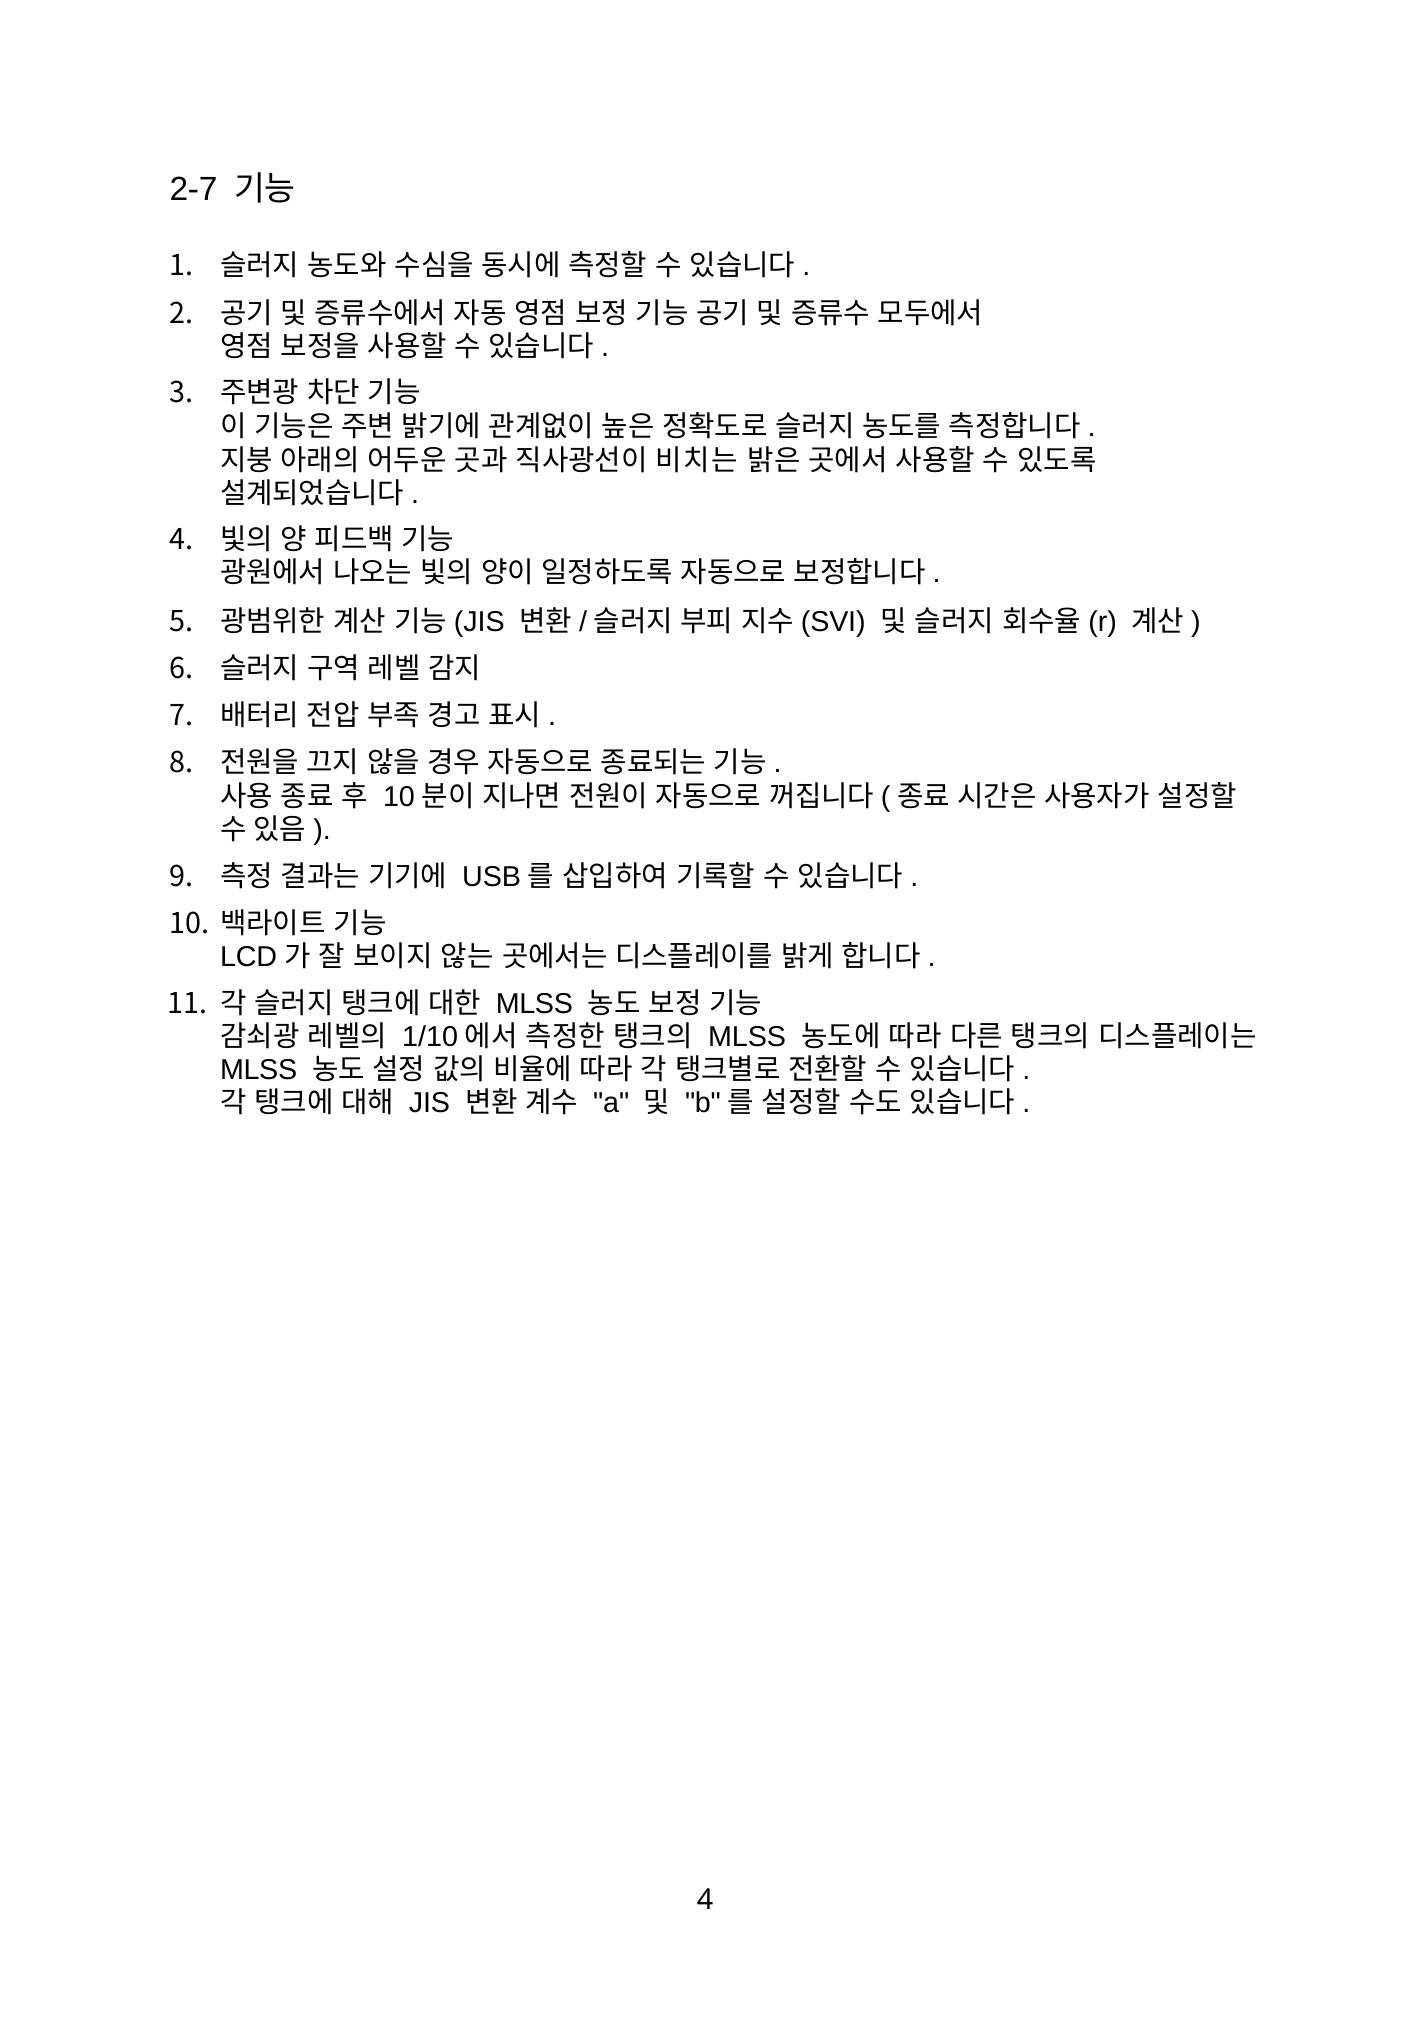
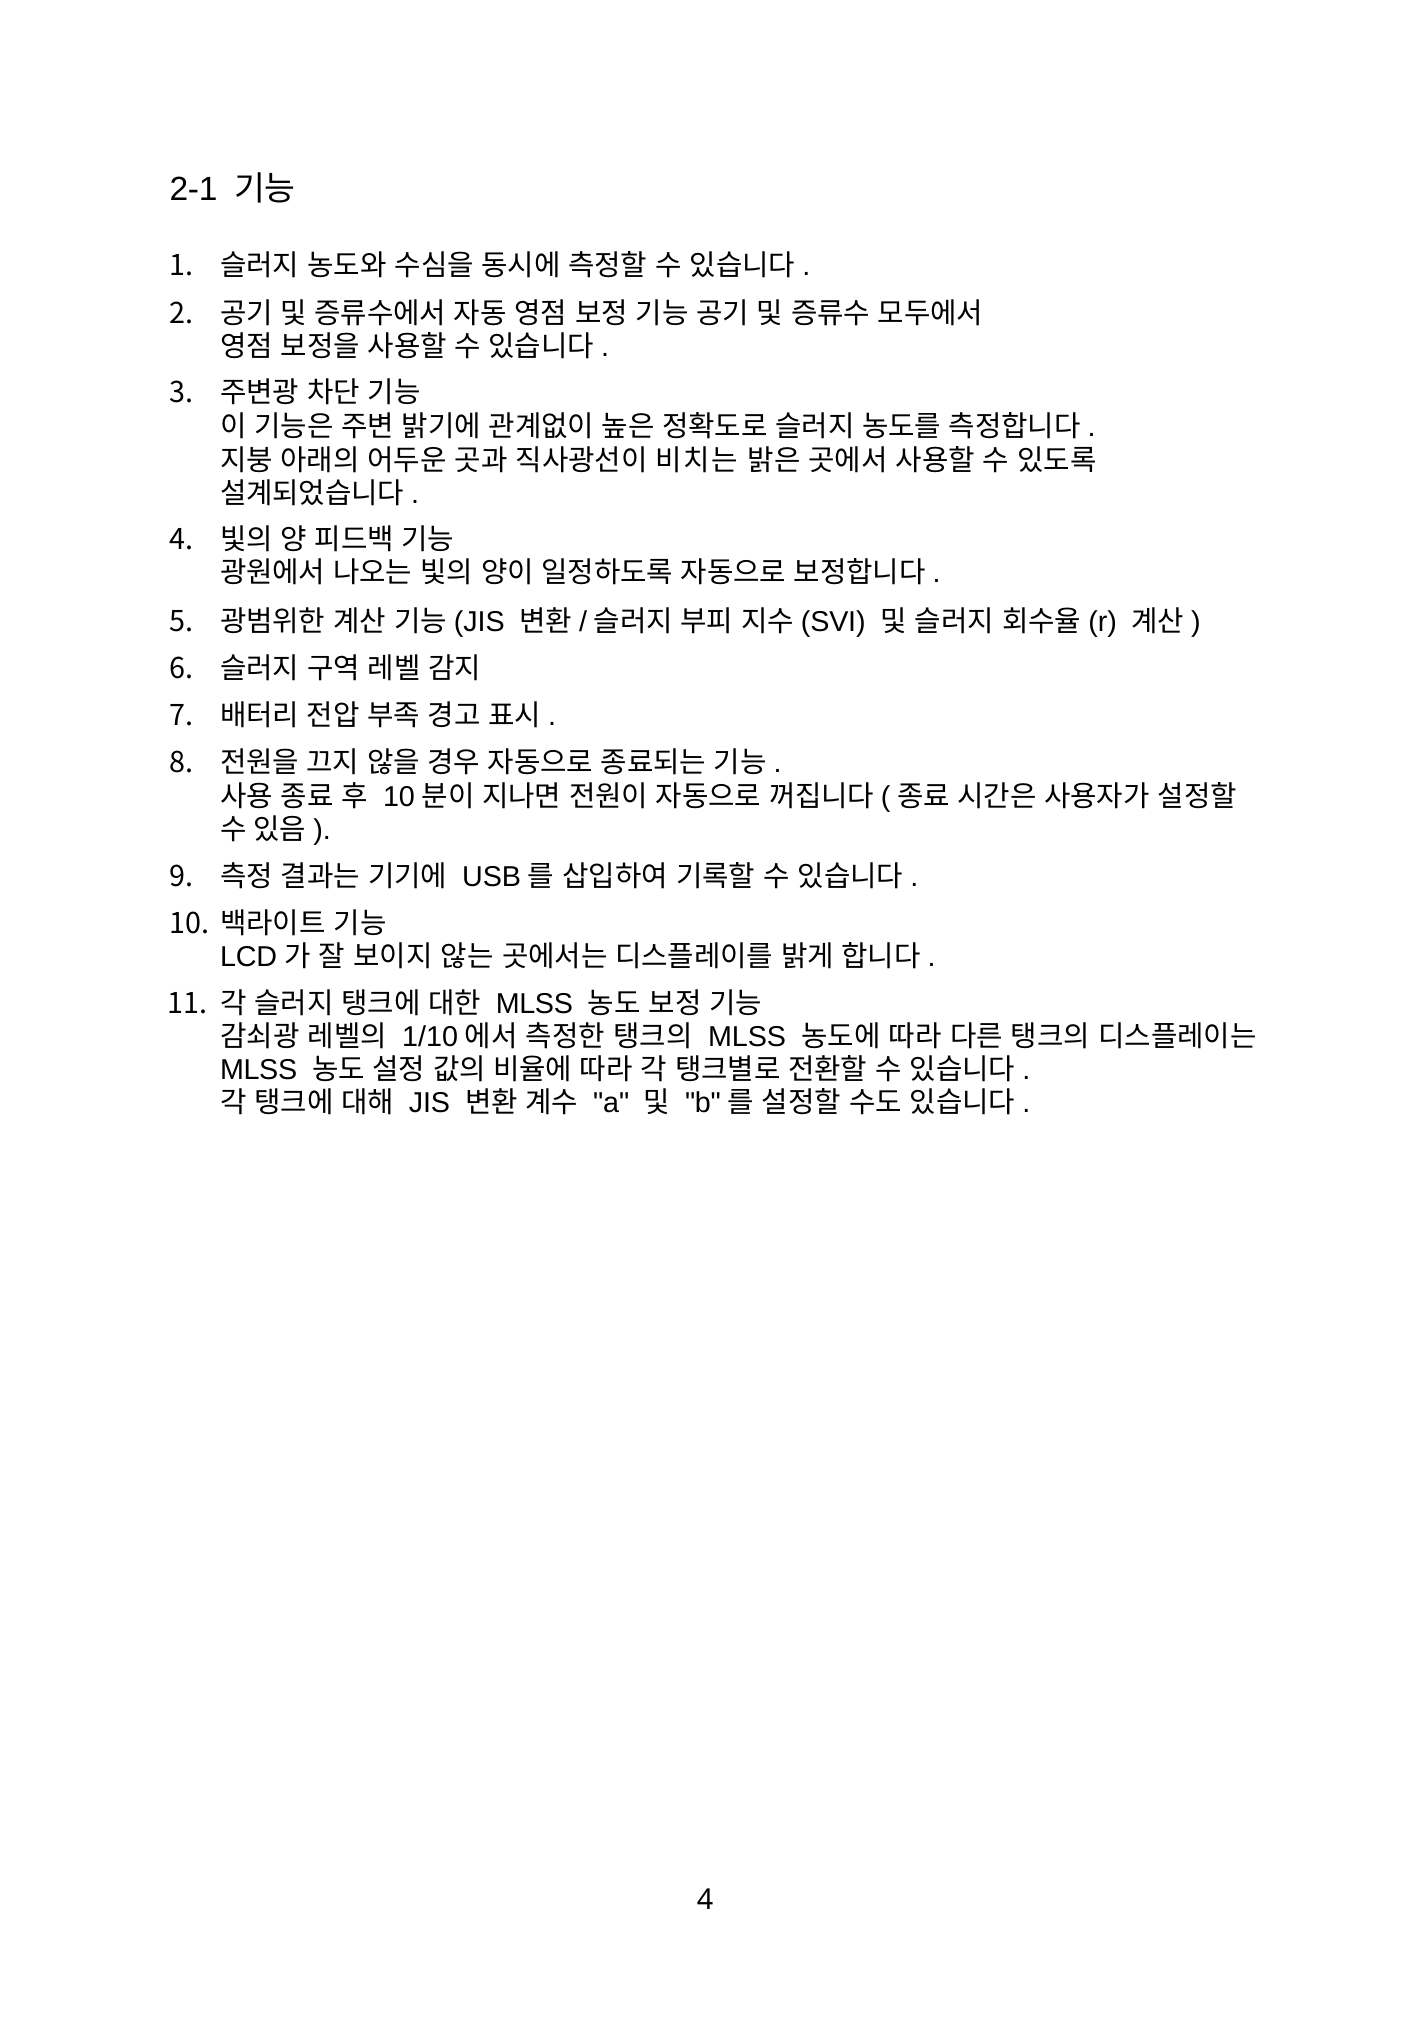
2-7: 2-7 -> 2-1 (194, 190)
